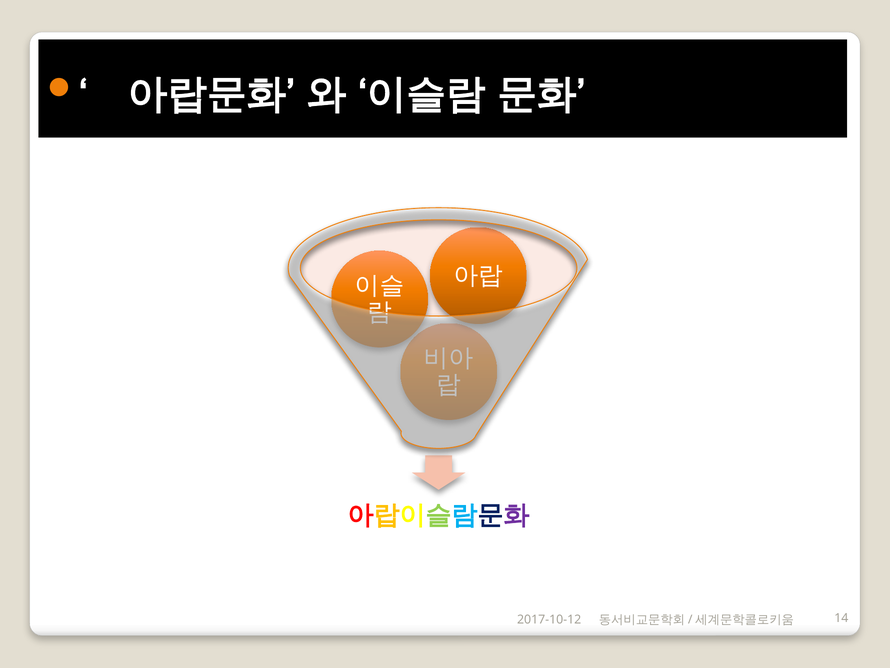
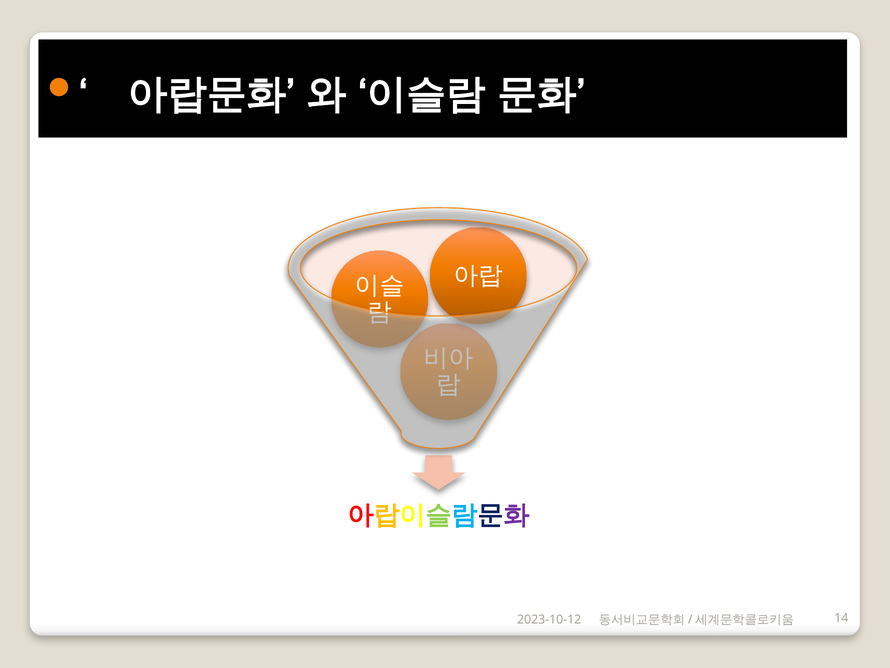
2017-10-12: 2017-10-12 -> 2023-10-12 (549, 619)
